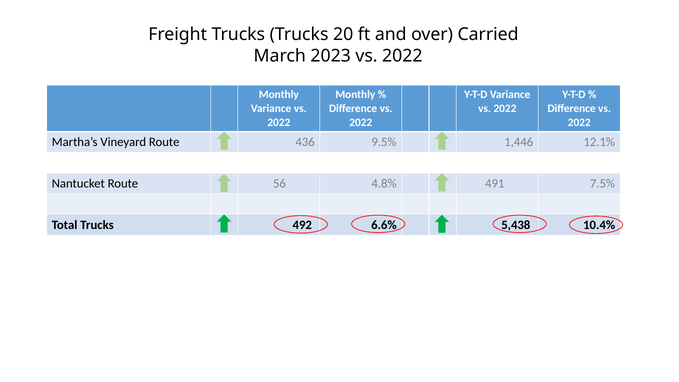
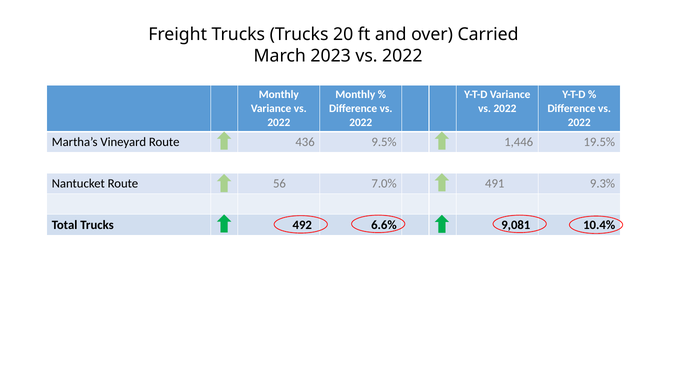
12.1%: 12.1% -> 19.5% (599, 142)
4.8%: 4.8% -> 7.0% (384, 184)
7.5%: 7.5% -> 9.3% (603, 184)
5,438: 5,438 -> 9,081 (516, 225)
